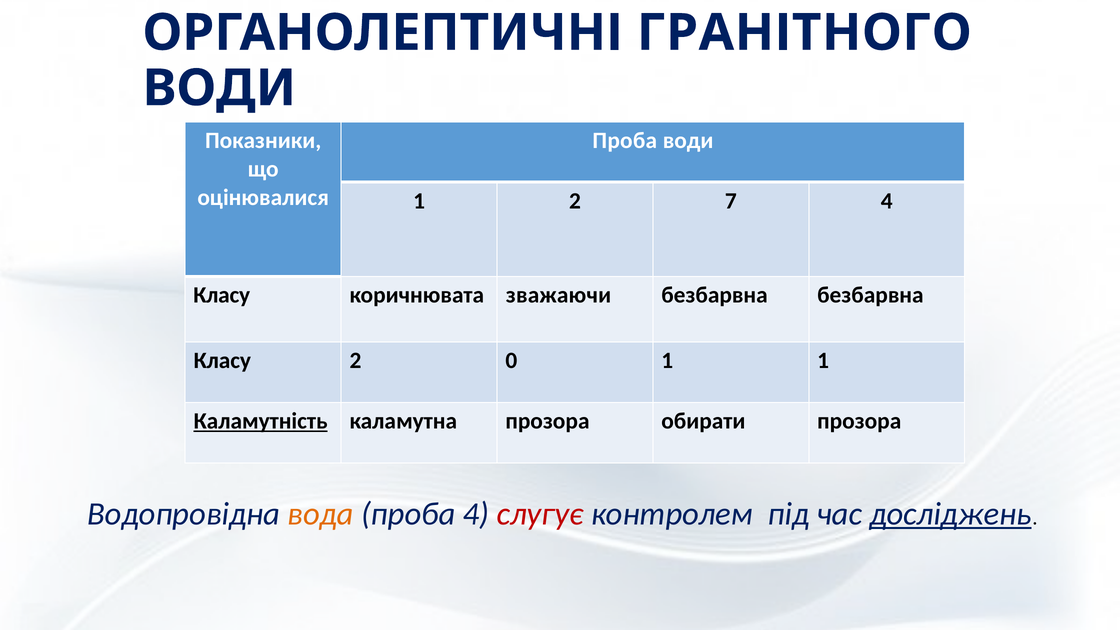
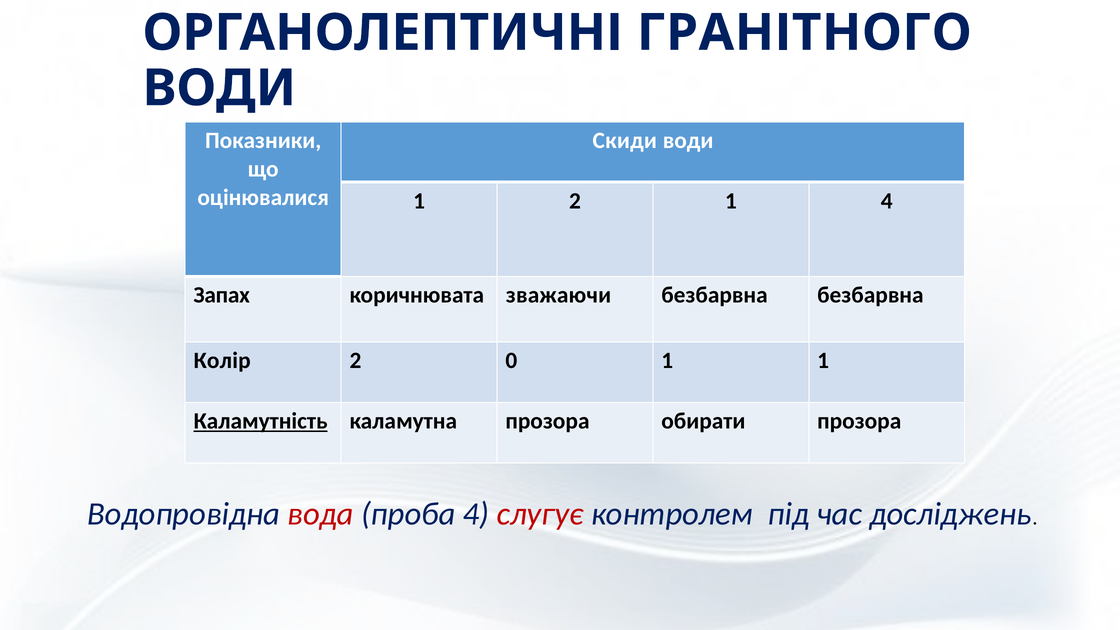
Проба: Проба -> Скиди (625, 141)
2 7: 7 -> 1 (731, 201)
Класу: Класу -> Запах (222, 295)
Класу: Класу -> Колір (222, 361)
вода colour: orange -> red (321, 514)
досліджень underline: present -> none (951, 514)
